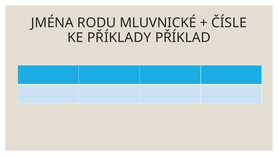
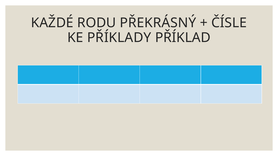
JMÉNA: JMÉNA -> KAŽDÉ (52, 23)
MLUVNICKÉ: MLUVNICKÉ -> PŘEKRÁSNÝ (158, 23)
